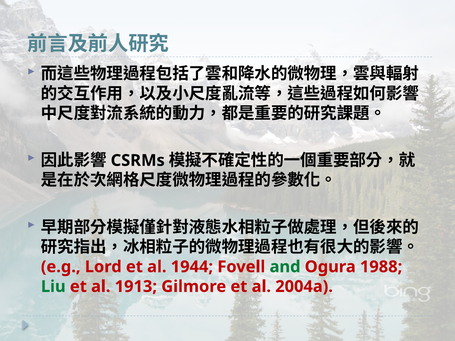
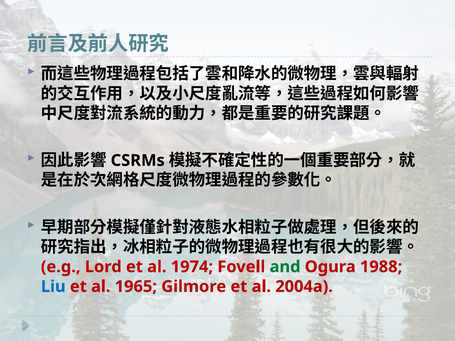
1944: 1944 -> 1974 (192, 267)
Liu colour: green -> blue (53, 287)
1913: 1913 -> 1965 (136, 287)
